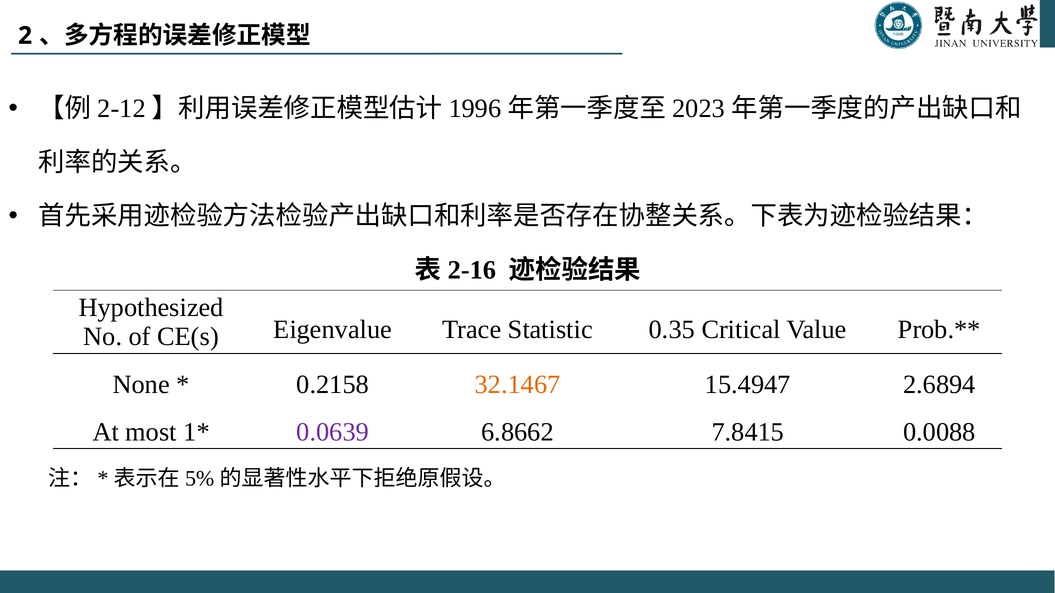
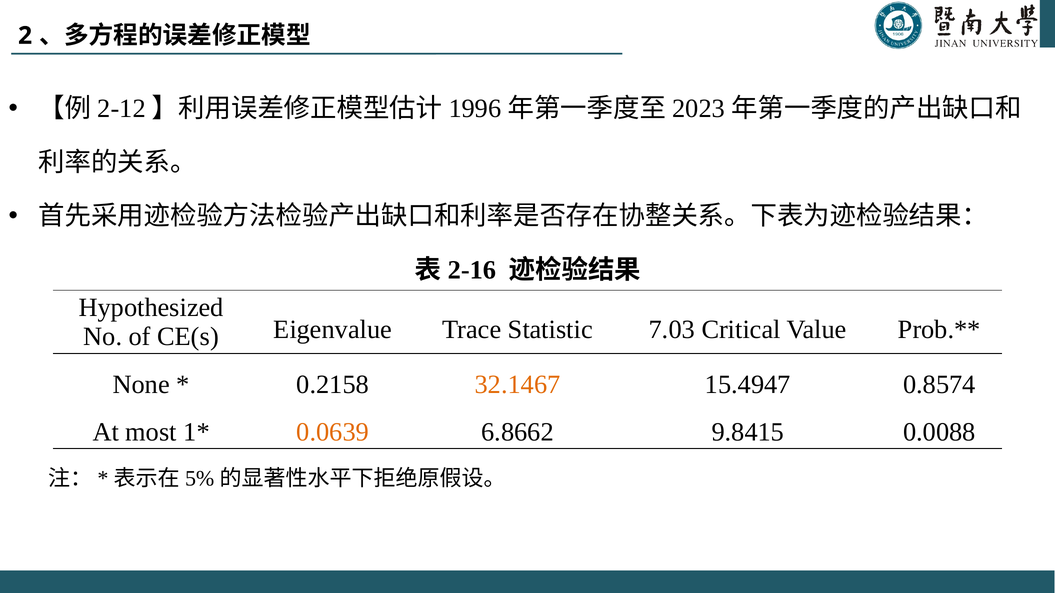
0.35: 0.35 -> 7.03 (672, 330)
2.6894: 2.6894 -> 0.8574 (939, 385)
0.0639 colour: purple -> orange (333, 433)
7.8415: 7.8415 -> 9.8415 (748, 433)
